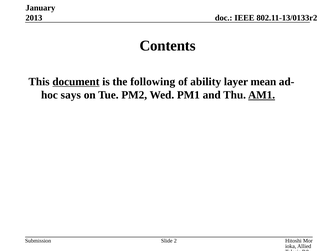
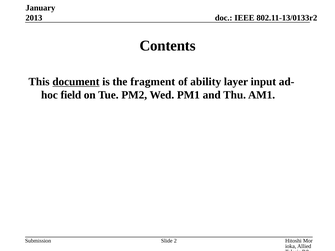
following: following -> fragment (153, 82)
mean: mean -> input (263, 82)
says: says -> field (71, 95)
AM1 underline: present -> none (262, 95)
